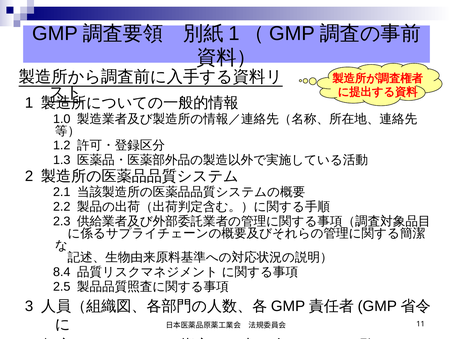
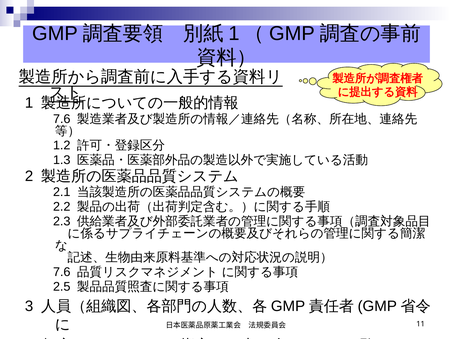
1.0: 1.0 -> 7.6 (62, 119)
8.4: 8.4 -> 7.6 (62, 272)
